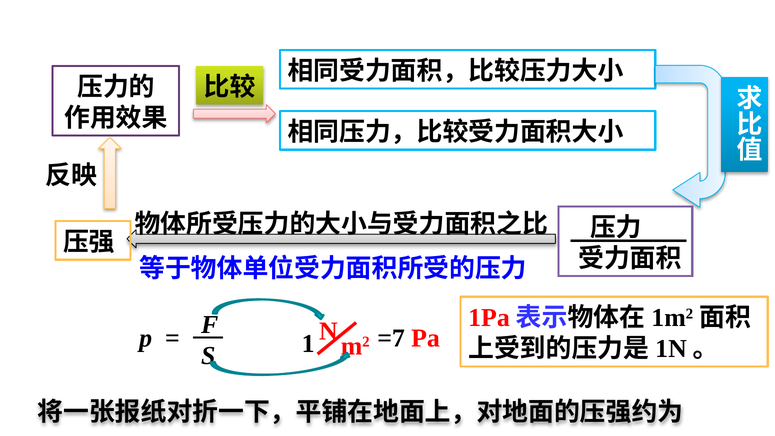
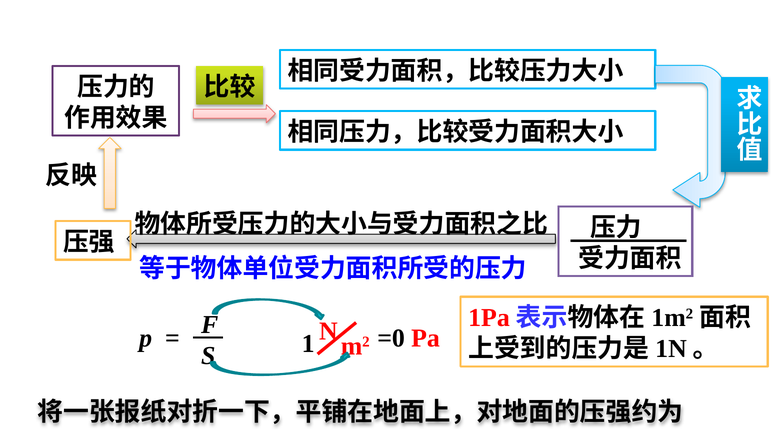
=7: =7 -> =0 (391, 338)
